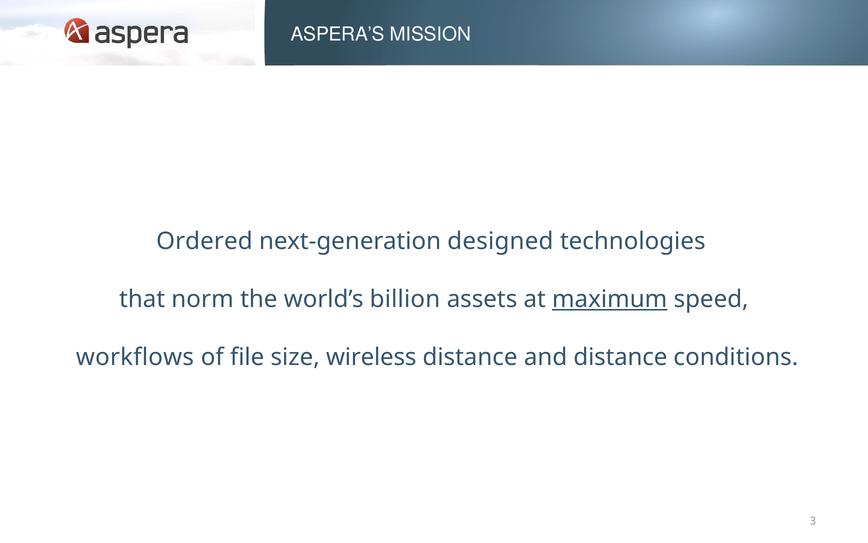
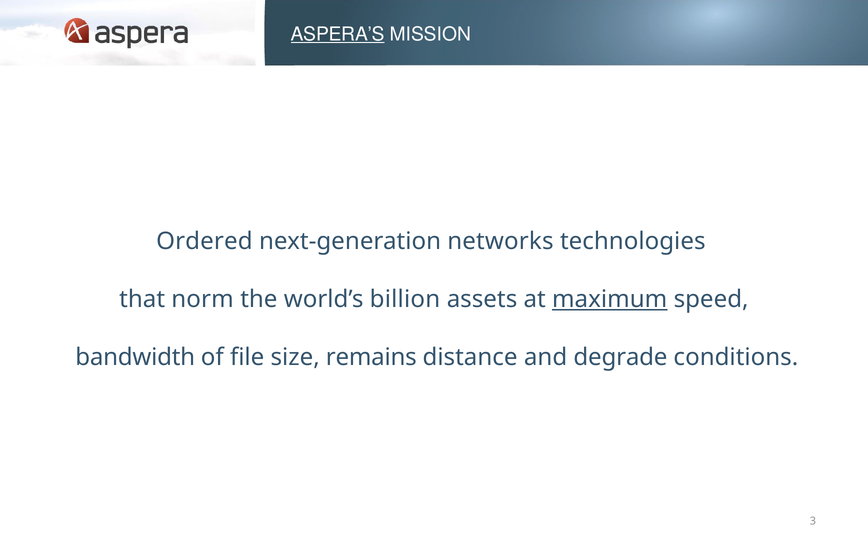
ASPERA’S underline: none -> present (338, 34)
designed: designed -> networks (500, 241)
workflows: workflows -> bandwidth (135, 357)
wireless: wireless -> remains (371, 357)
and distance: distance -> degrade (620, 357)
